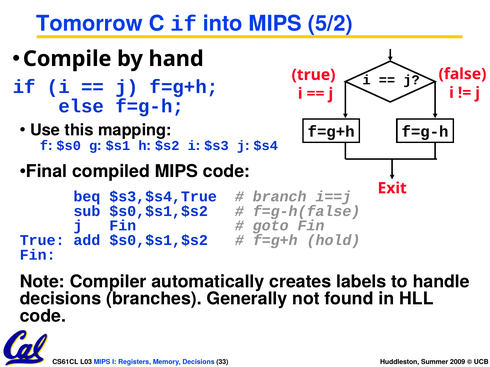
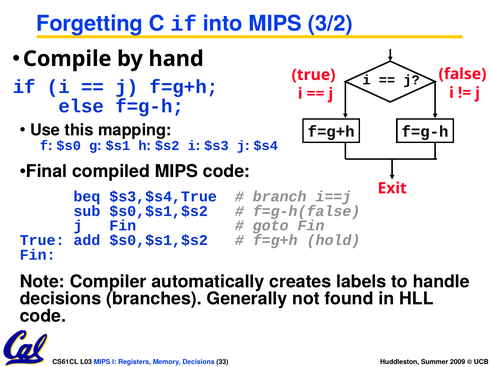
Tomorrow: Tomorrow -> Forgetting (90, 24)
5/2: 5/2 -> 3/2 (330, 24)
